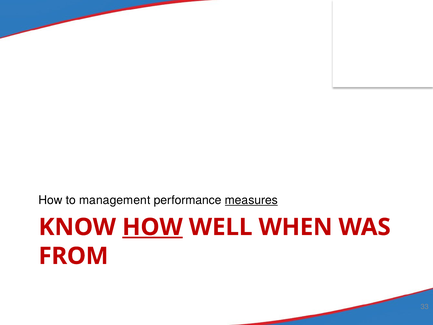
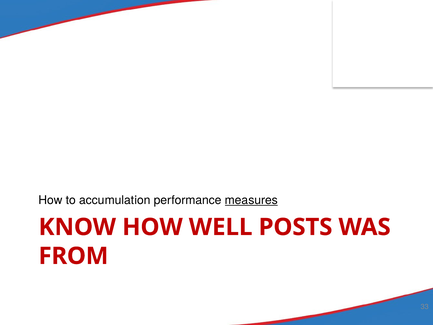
management: management -> accumulation (115, 200)
HOW underline: present -> none (152, 227)
WHEN: WHEN -> POSTS (296, 227)
